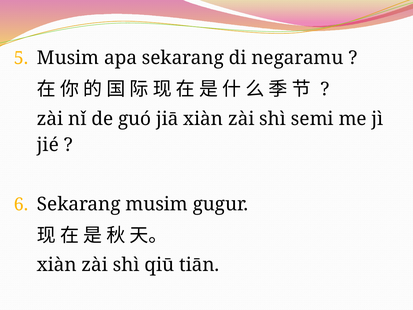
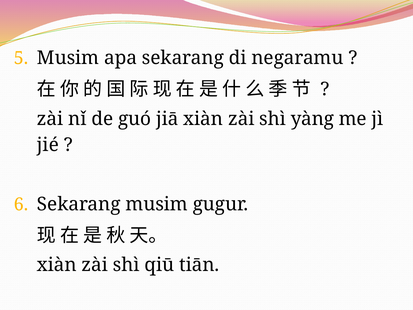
semi: semi -> yàng (312, 119)
